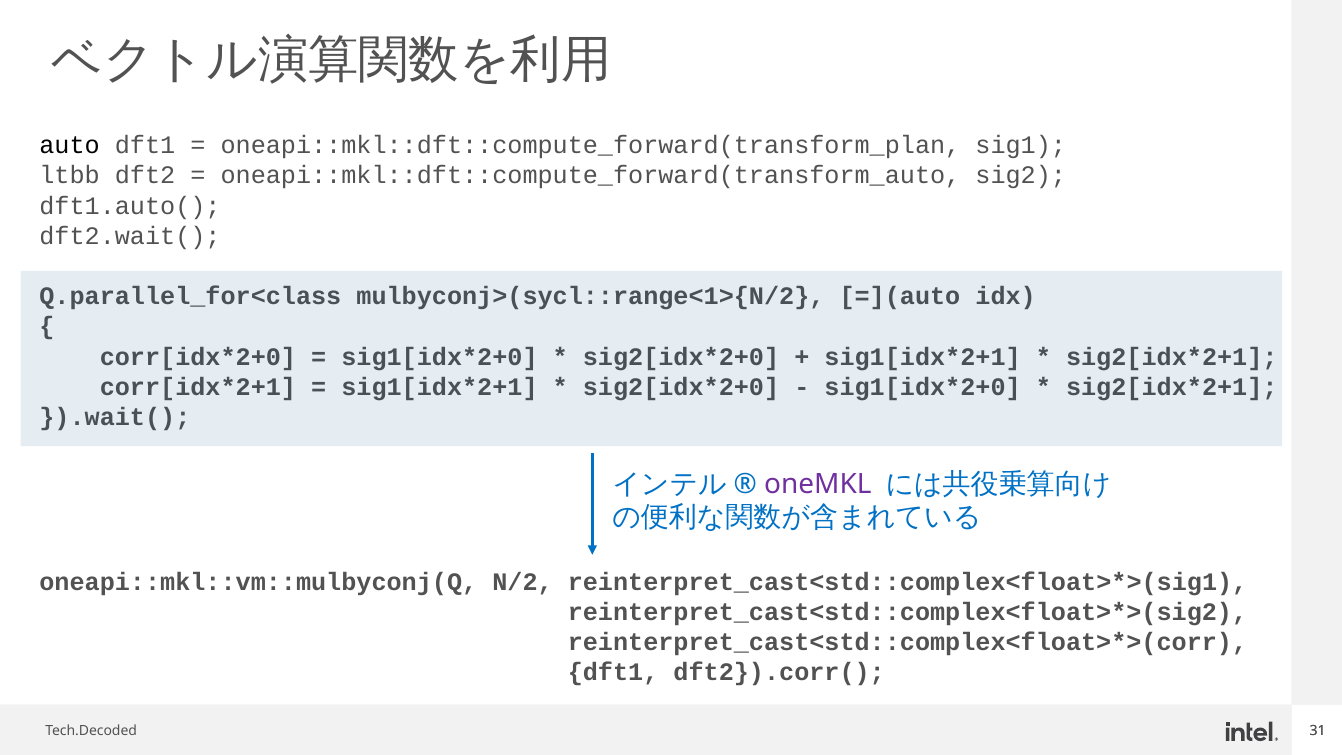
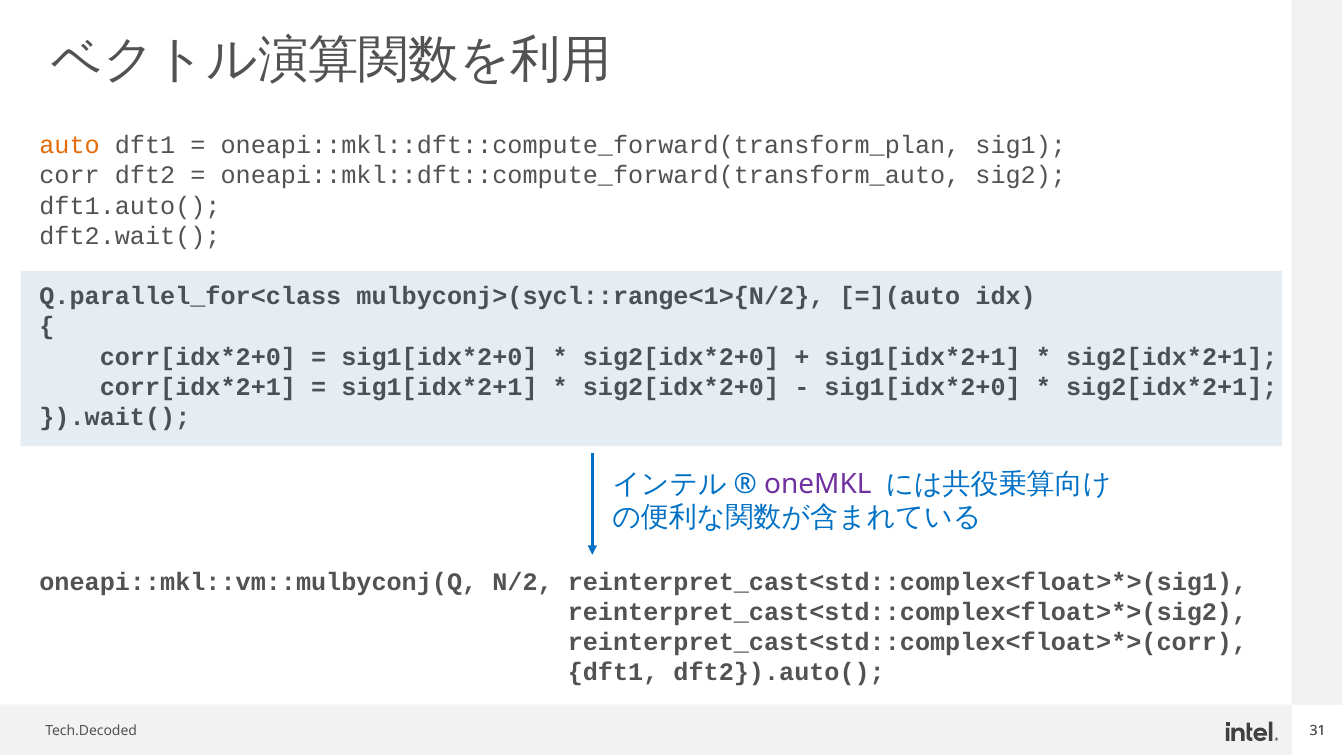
auto colour: black -> orange (70, 145)
ltbb: ltbb -> corr (70, 176)
dft2}).corr(: dft2}).corr( -> dft2}).auto( (779, 672)
